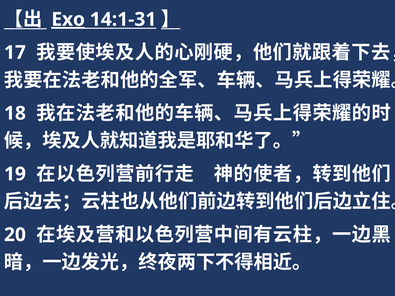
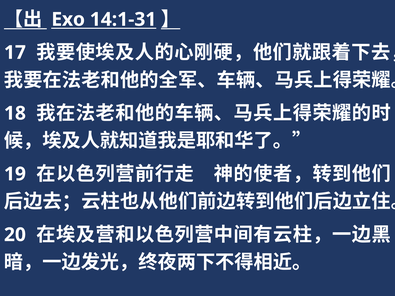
Exo underline: present -> none (68, 19)
